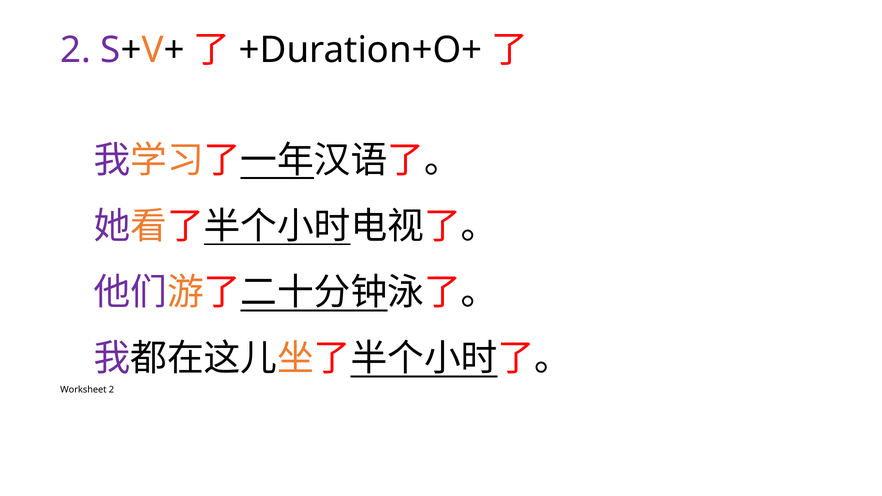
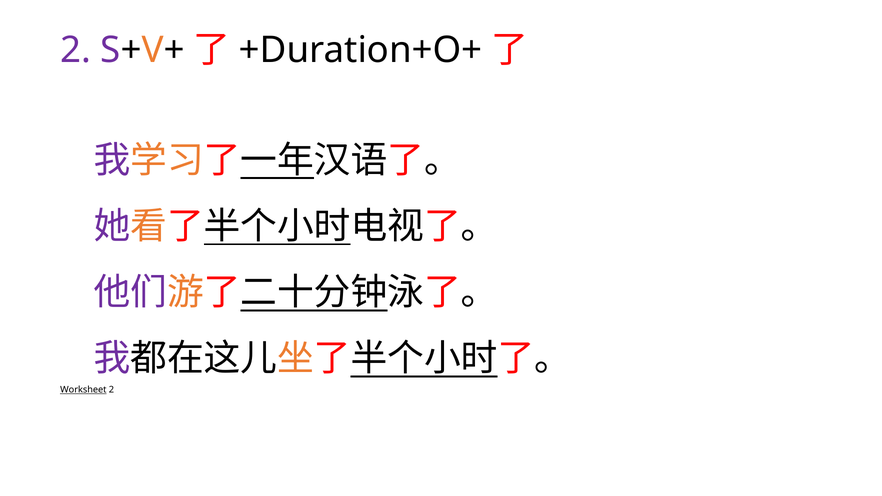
Worksheet underline: none -> present (83, 390)
